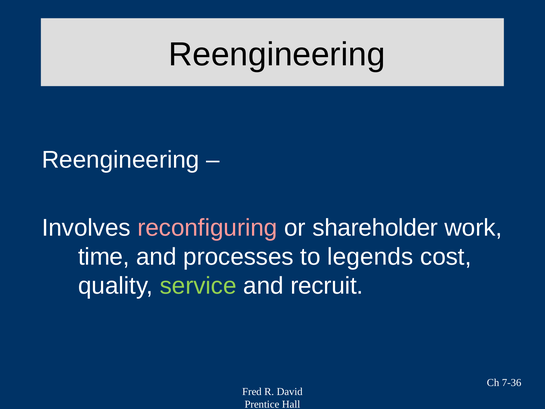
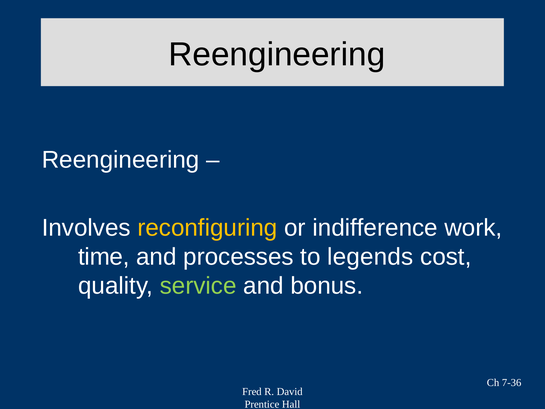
reconfiguring colour: pink -> yellow (207, 228)
shareholder: shareholder -> indifference (375, 228)
recruit: recruit -> bonus (327, 286)
